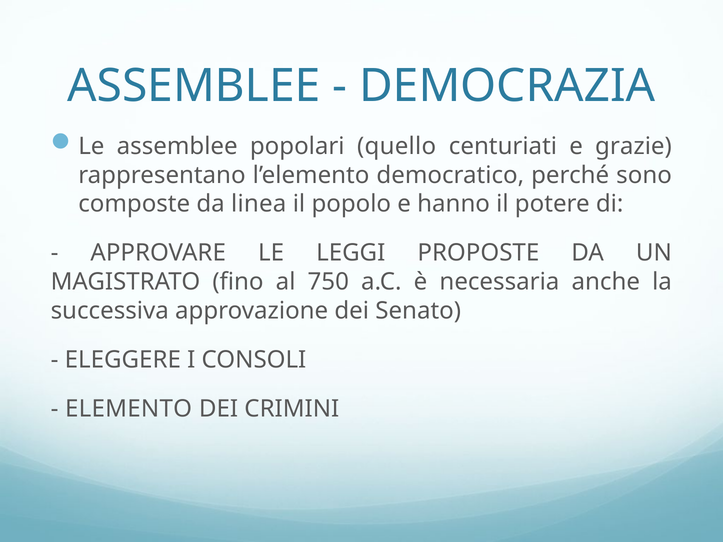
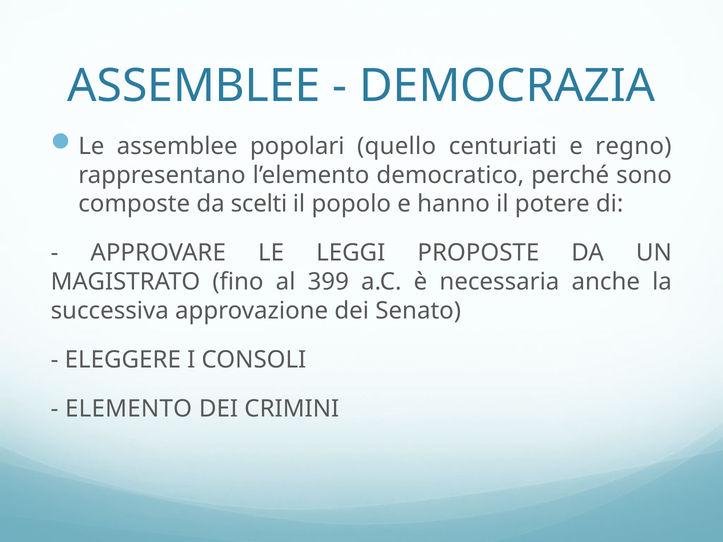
grazie: grazie -> regno (633, 146)
linea: linea -> scelti (259, 204)
750: 750 -> 399 (328, 282)
